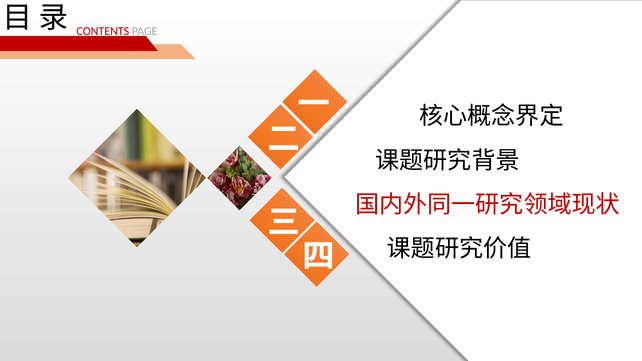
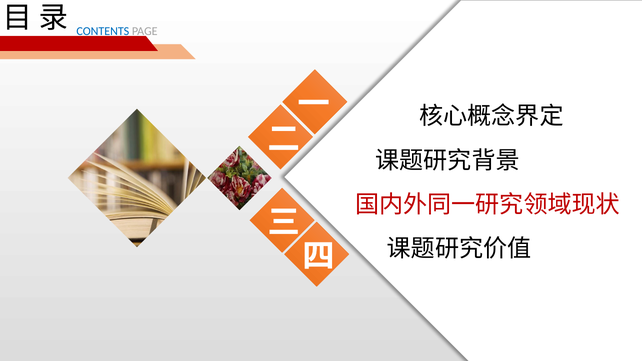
CONTENTS colour: red -> blue (103, 31)
